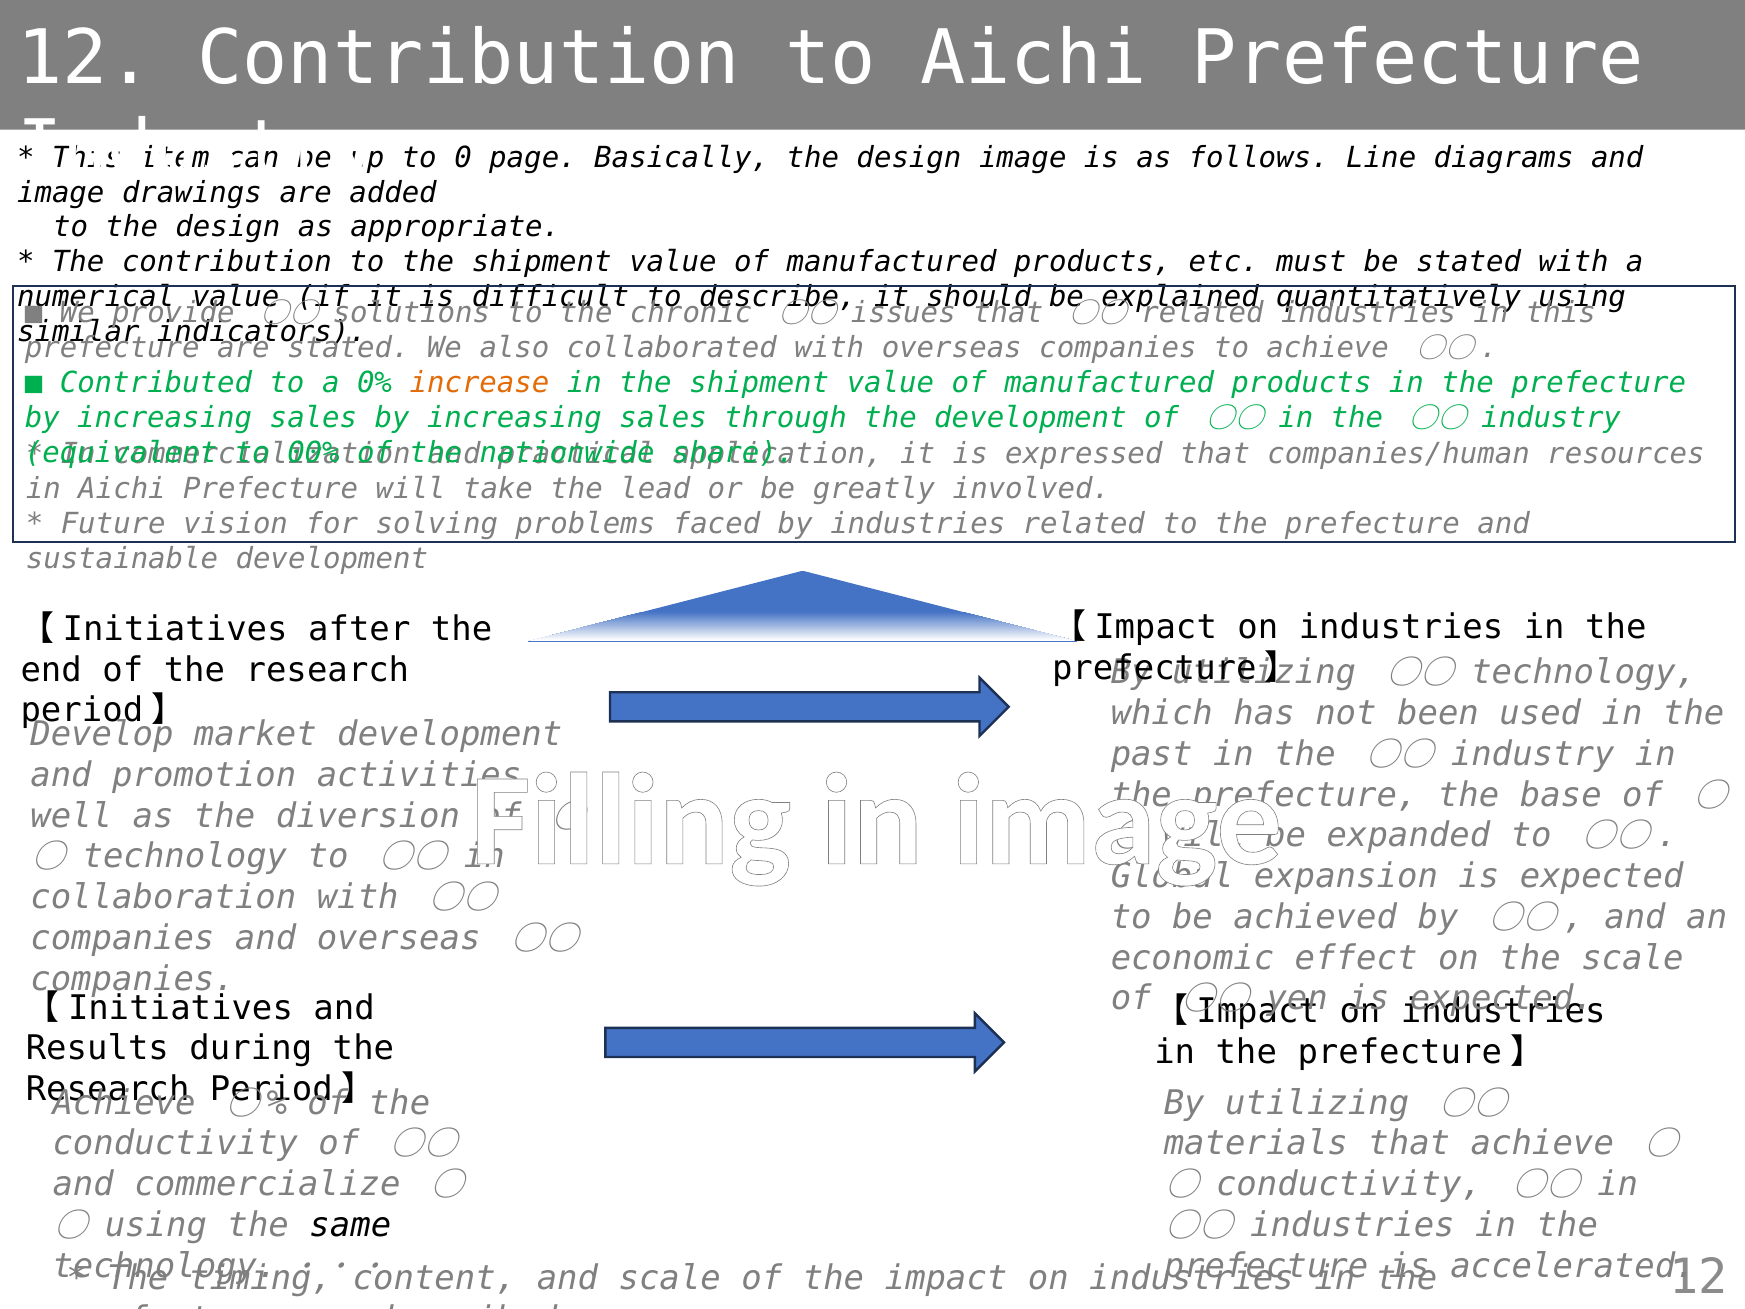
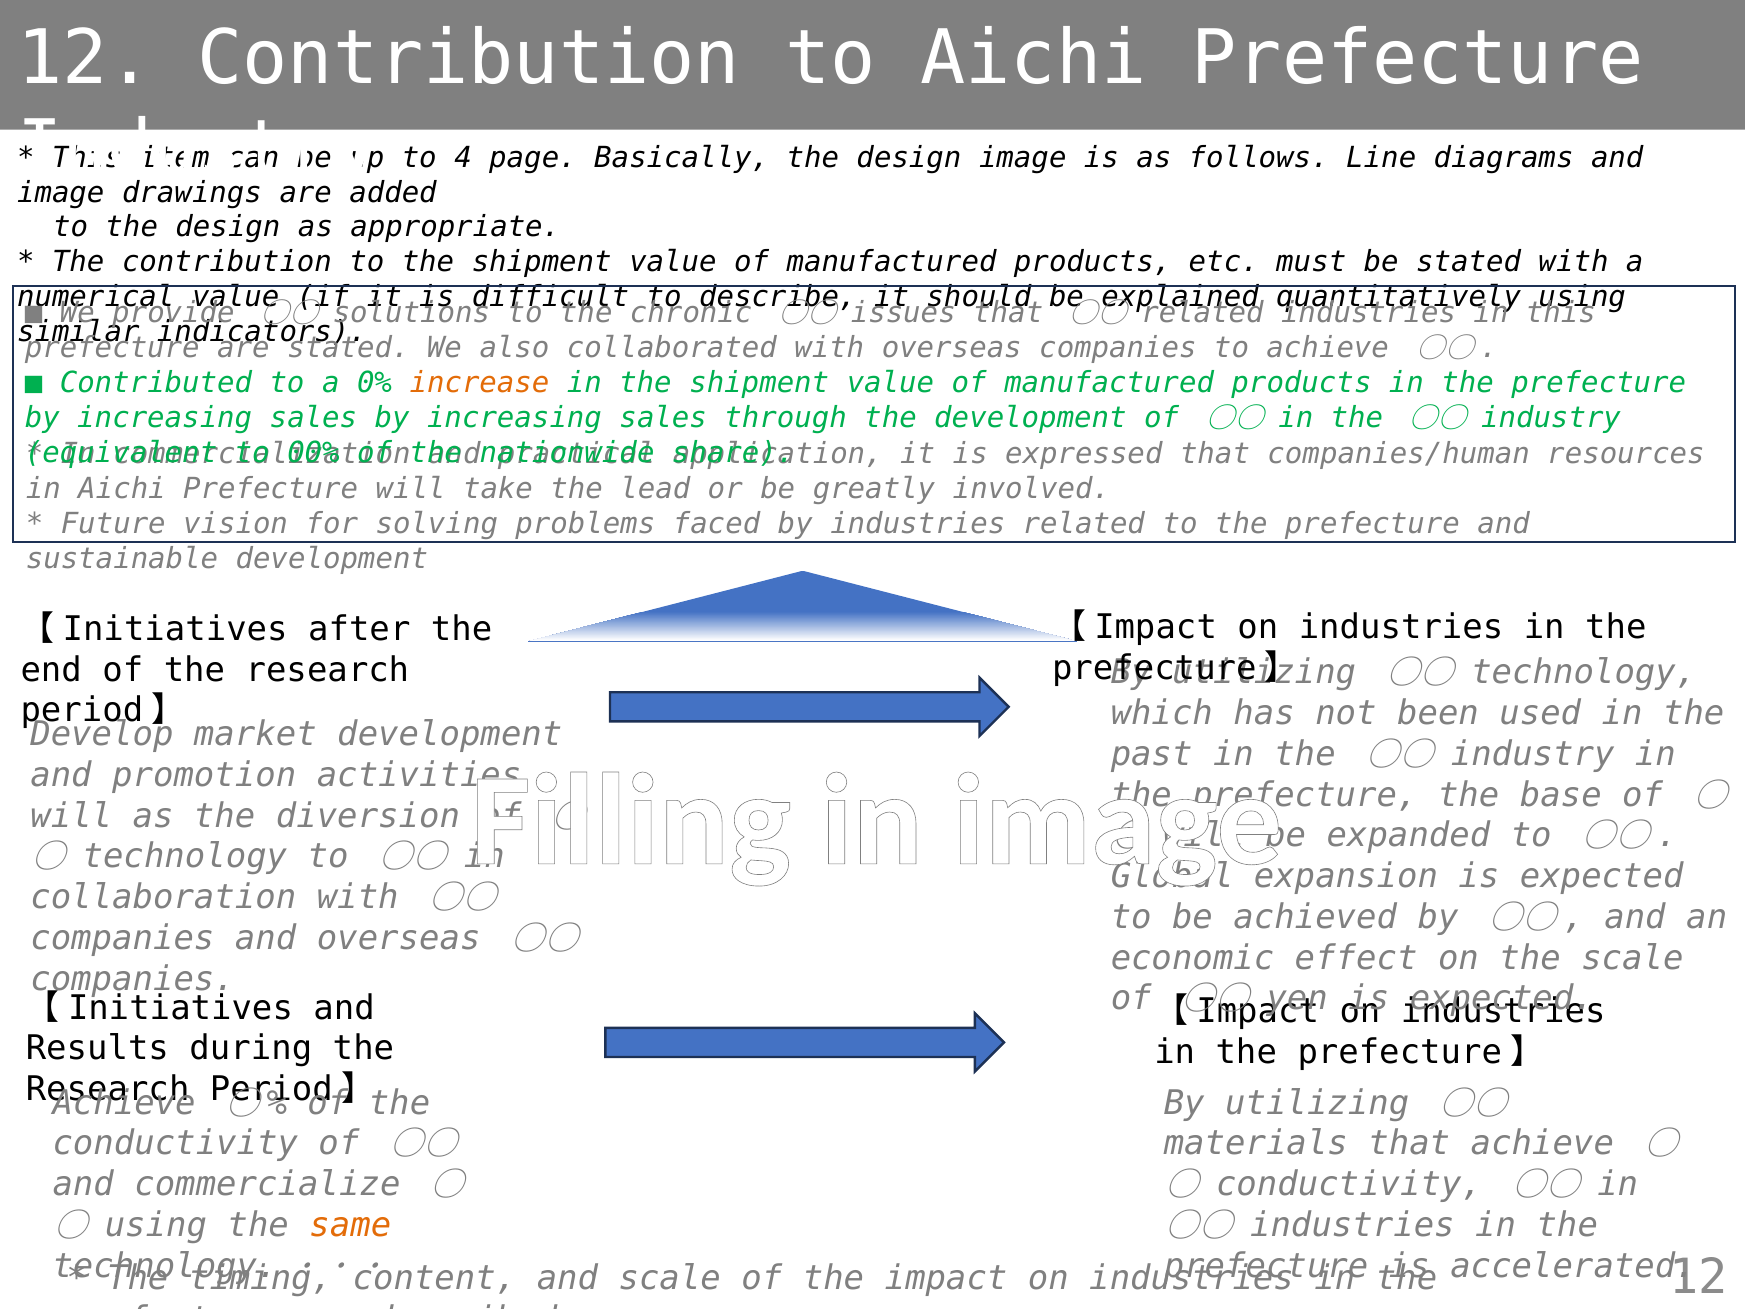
0: 0 -> 4 (463, 158)
well: well -> will (71, 816)
same colour: black -> orange (350, 1225)
